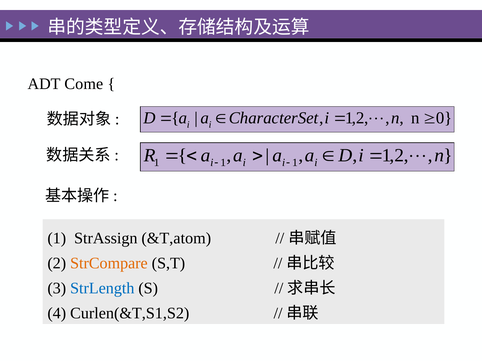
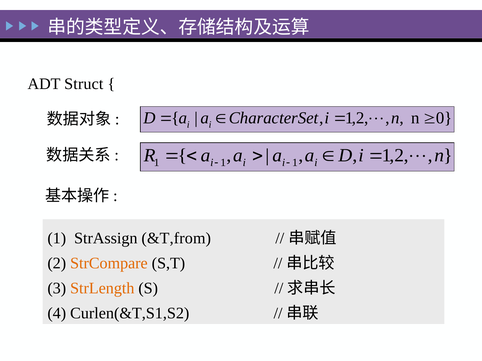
Come: Come -> Struct (84, 84)
&T,atom: &T,atom -> &T,from (176, 238)
StrLength colour: blue -> orange (102, 288)
